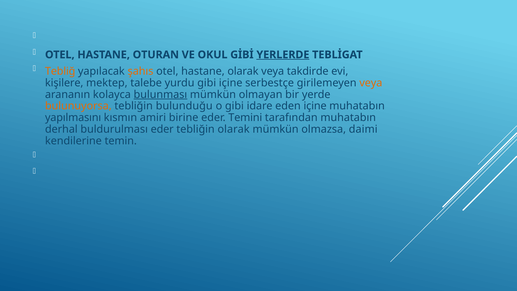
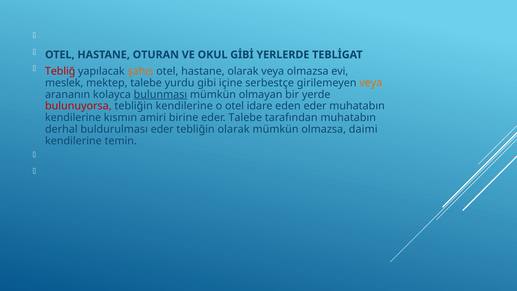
YERLERDE underline: present -> none (283, 55)
Tebliğ colour: orange -> red (60, 71)
veya takdirde: takdirde -> olmazsa (308, 71)
kişilere: kişilere -> meslek (64, 83)
bulunuyorsa colour: orange -> red (78, 106)
tebliğin bulunduğu: bulunduğu -> kendilerine (184, 106)
o gibi: gibi -> otel (234, 106)
eden içine: içine -> eder (315, 106)
yapılmasını: yapılmasını -> kendilerine (73, 118)
eder Temini: Temini -> Talebe (245, 118)
